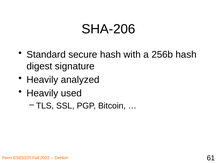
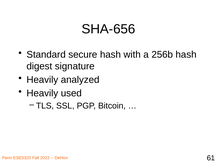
SHA-206: SHA-206 -> SHA-656 (108, 29)
